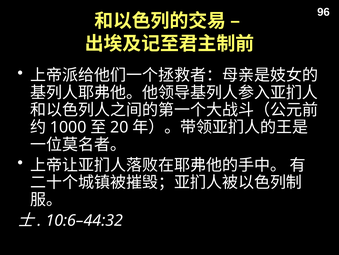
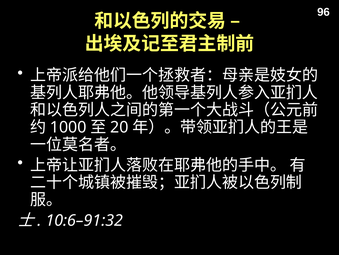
10:6–44:32: 10:6–44:32 -> 10:6–91:32 (84, 220)
